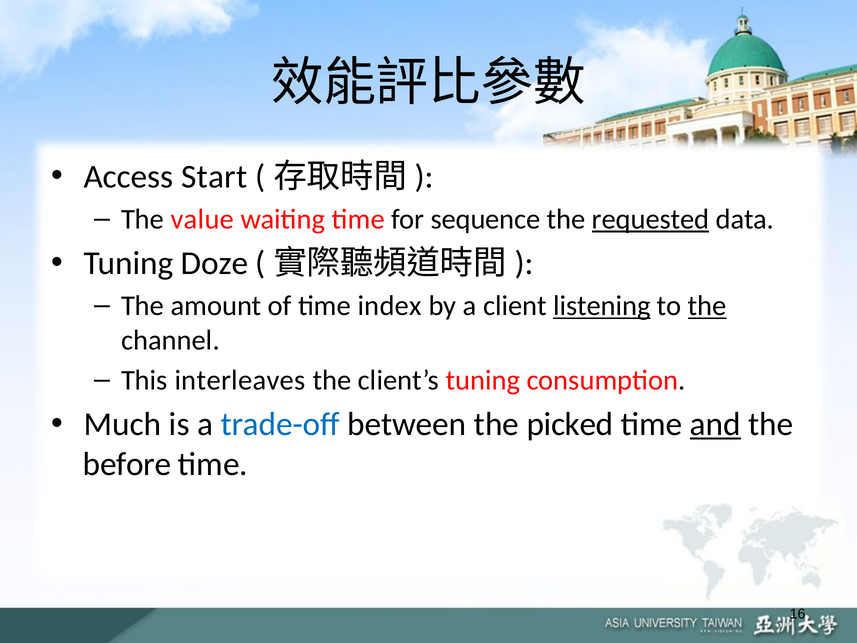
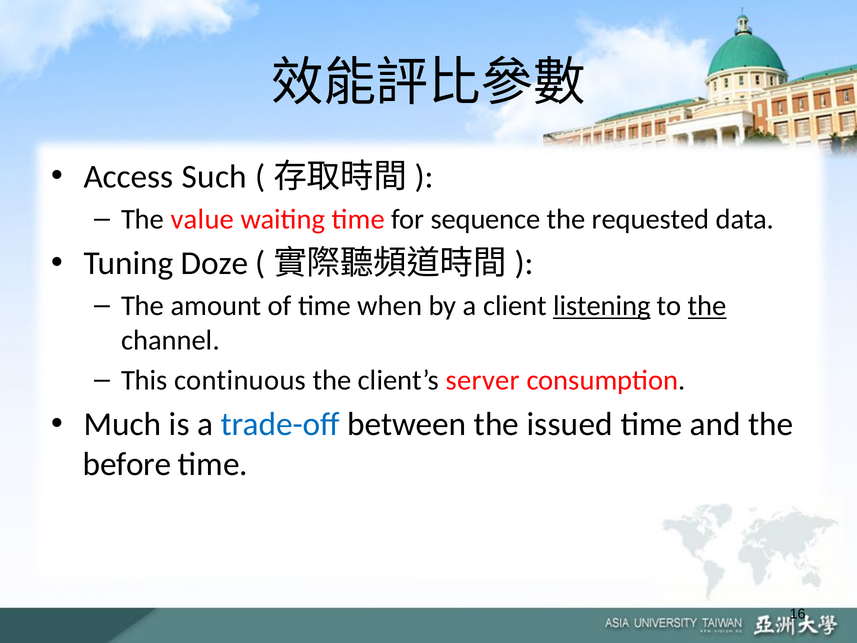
Start: Start -> Such (214, 177)
requested underline: present -> none (651, 219)
index: index -> when (390, 306)
interleaves: interleaves -> continuous (240, 380)
client’s tuning: tuning -> server (483, 380)
picked: picked -> issued (570, 424)
and underline: present -> none (715, 424)
